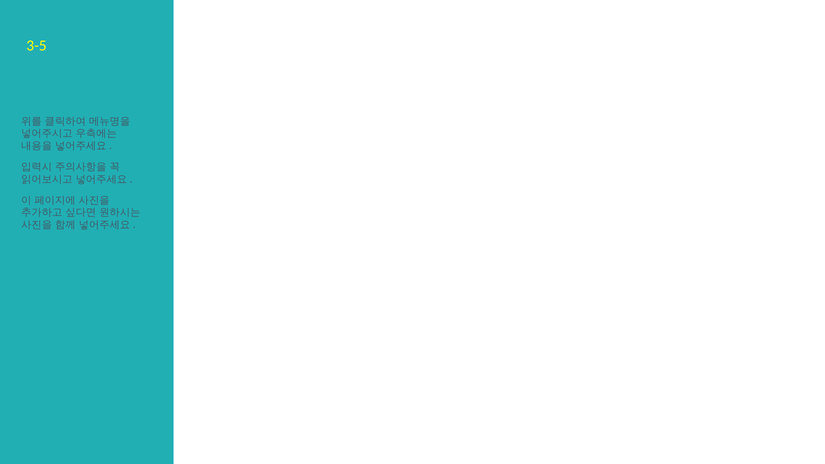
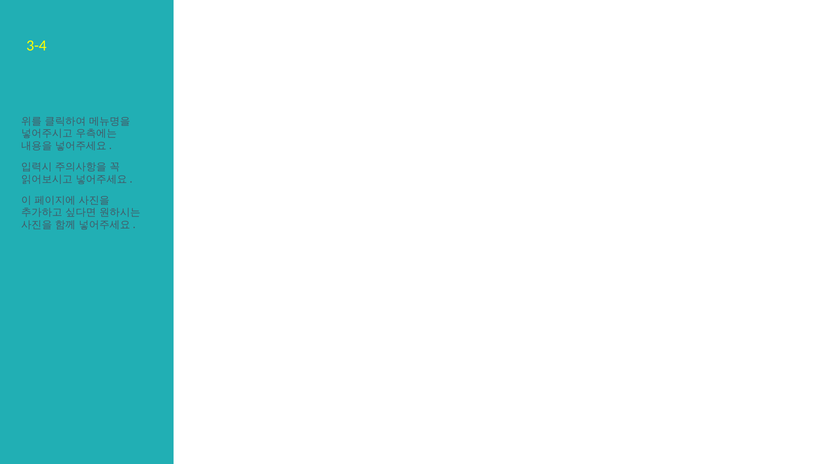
3-5: 3-5 -> 3-4 (37, 46)
